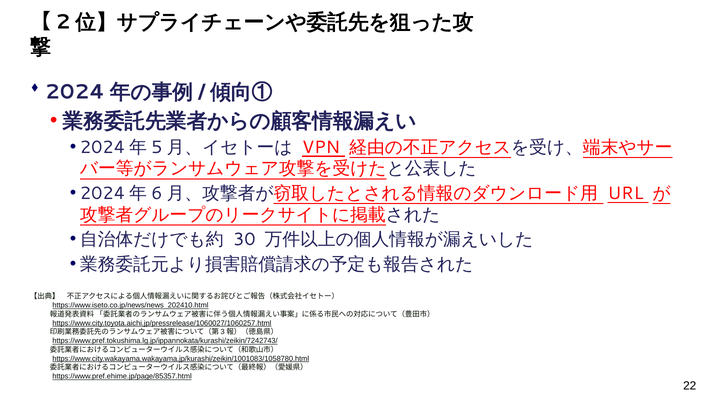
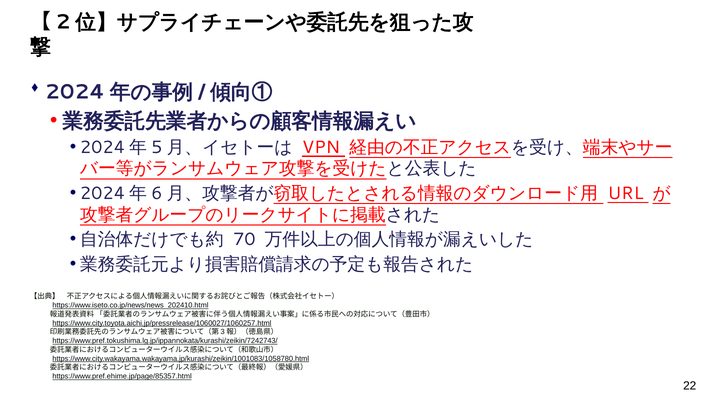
30: 30 -> 70 (244, 240)
